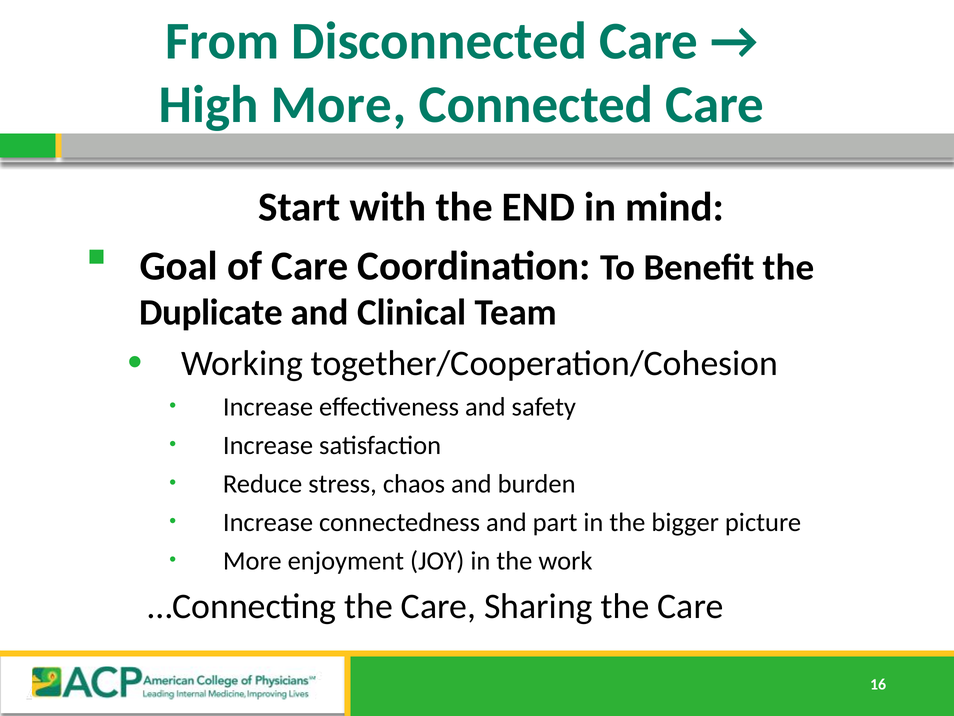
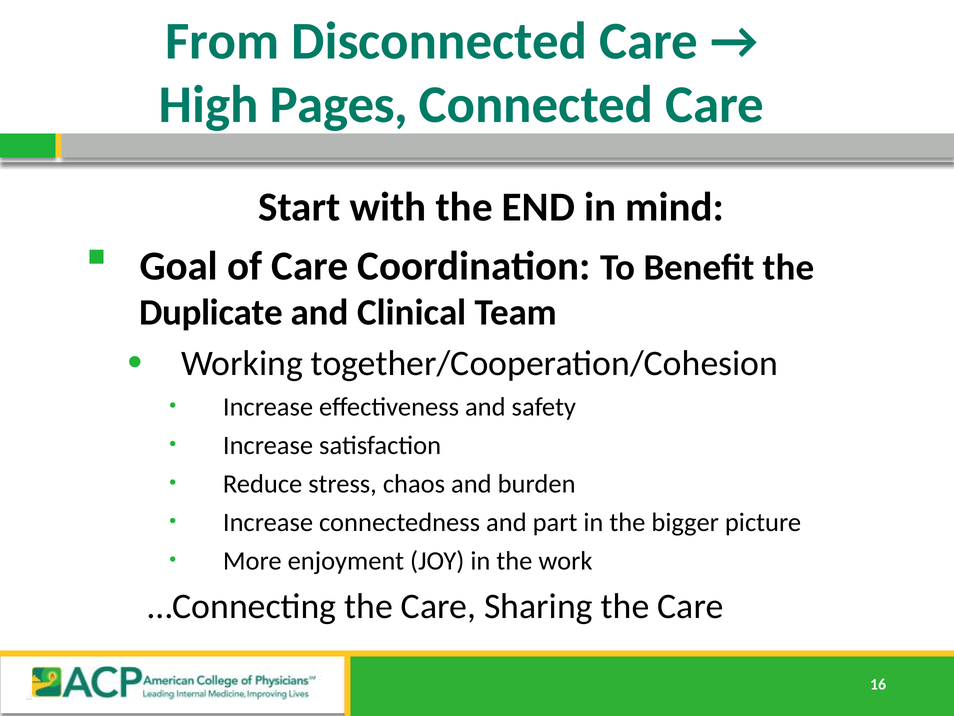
High More: More -> Pages (339, 105)
